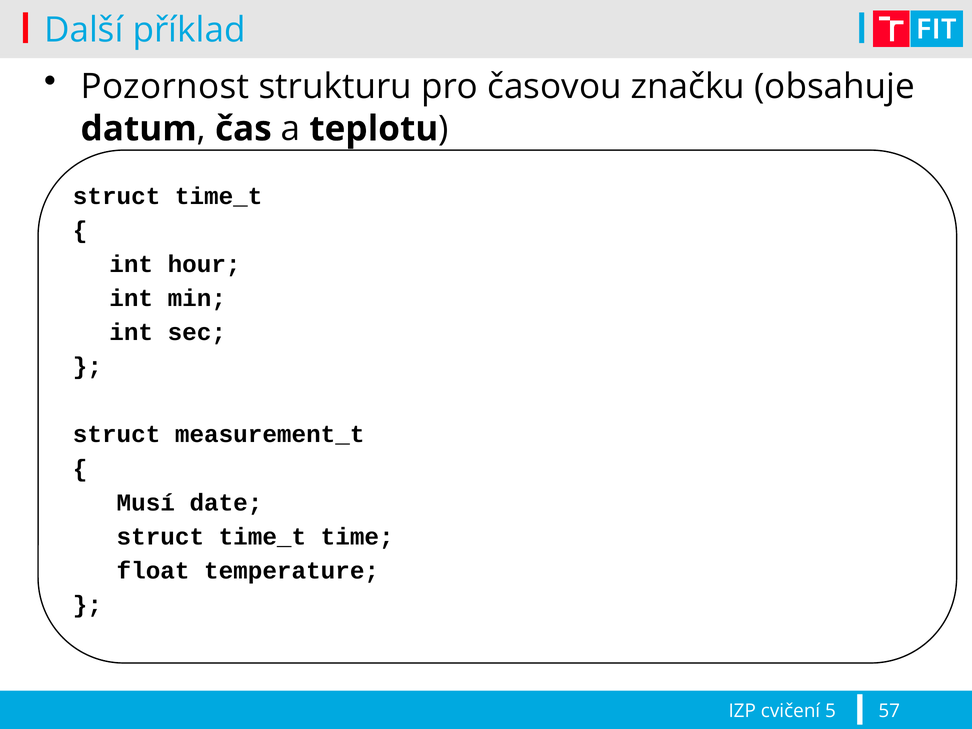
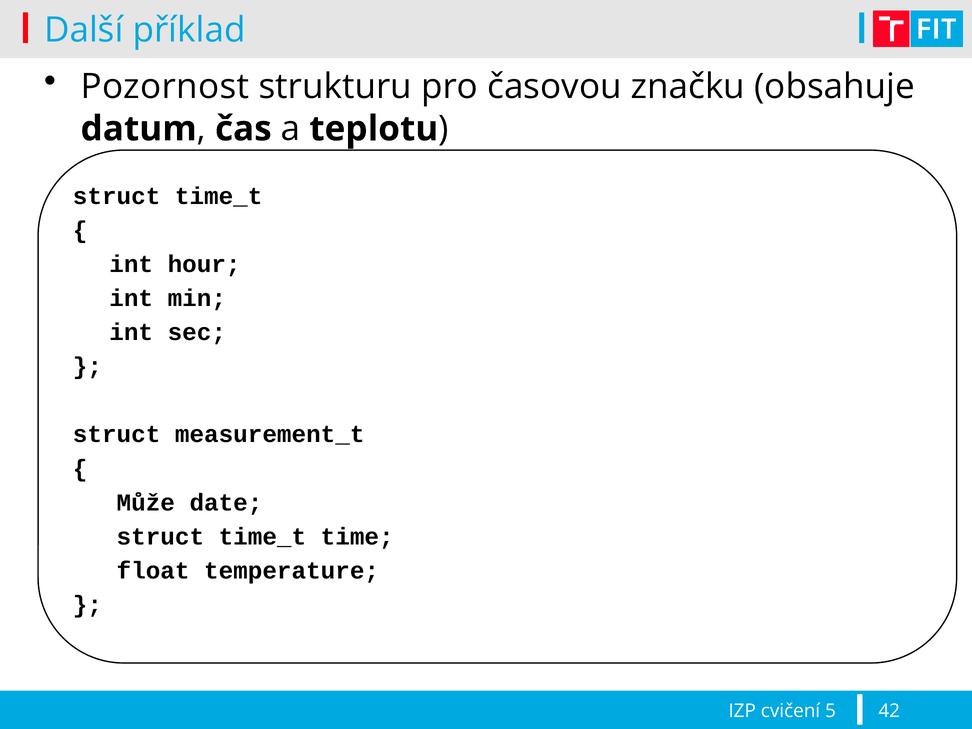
Musí: Musí -> Může (146, 503)
57: 57 -> 42 (889, 711)
